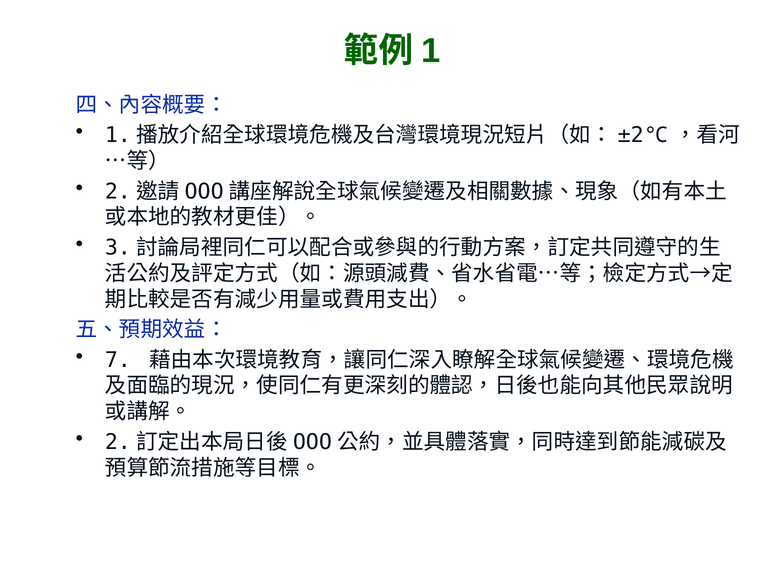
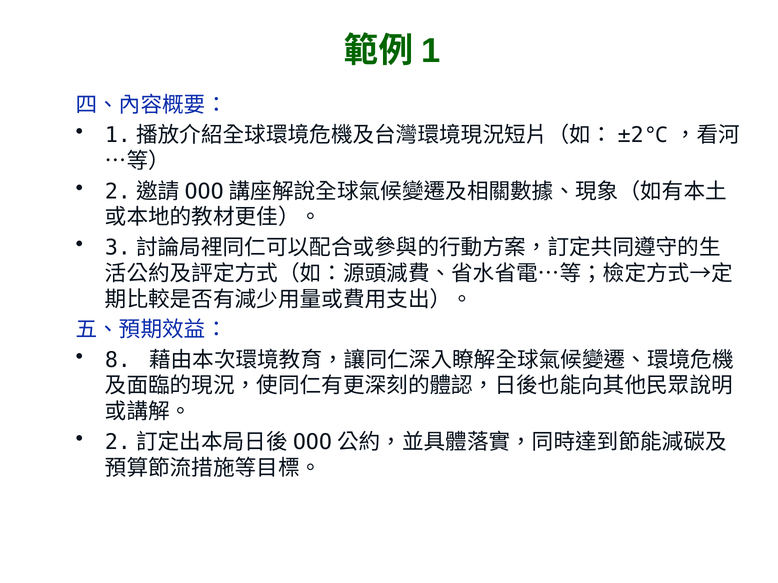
7: 7 -> 8 (118, 360)
